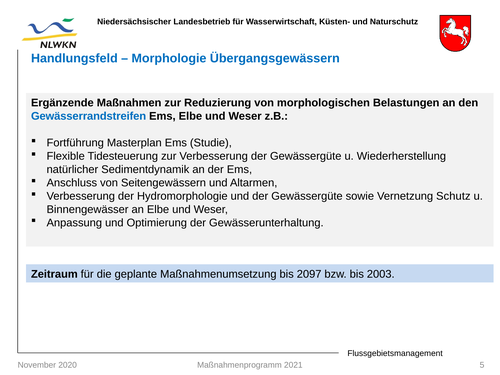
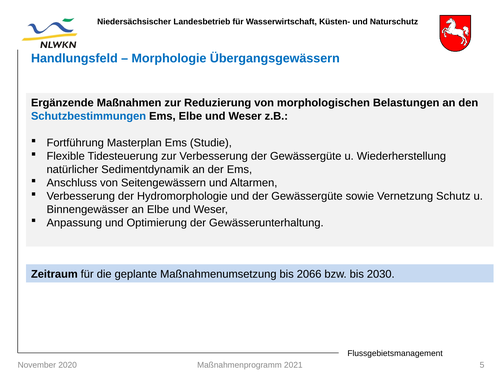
Gewässerrandstreifen: Gewässerrandstreifen -> Schutzbestimmungen (89, 116)
2097: 2097 -> 2066 (309, 274)
2003: 2003 -> 2030 (381, 274)
